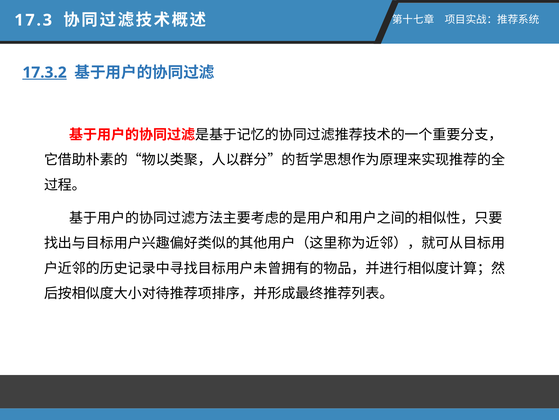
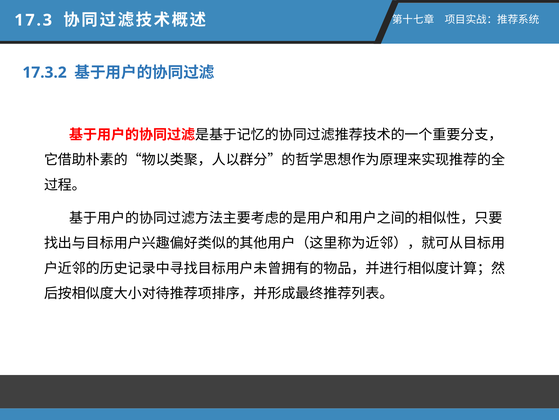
17.3.2 underline: present -> none (45, 72)
